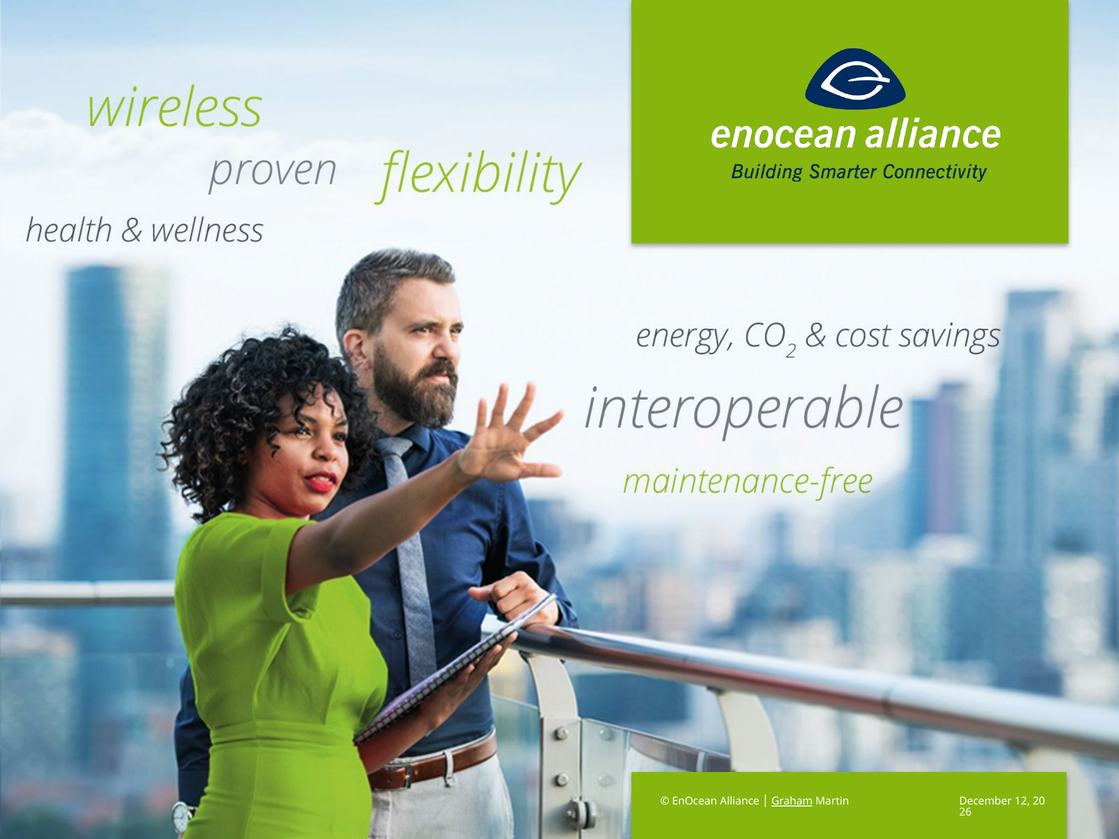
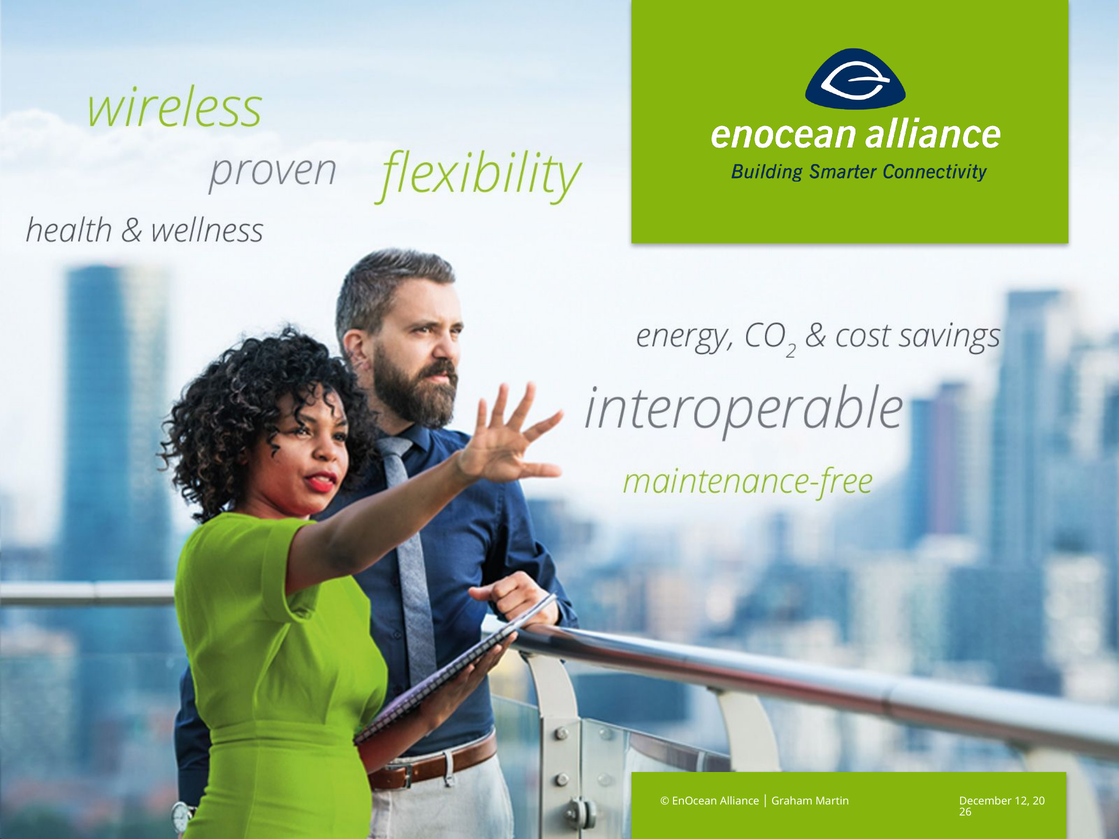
Graham underline: present -> none (792, 802)
